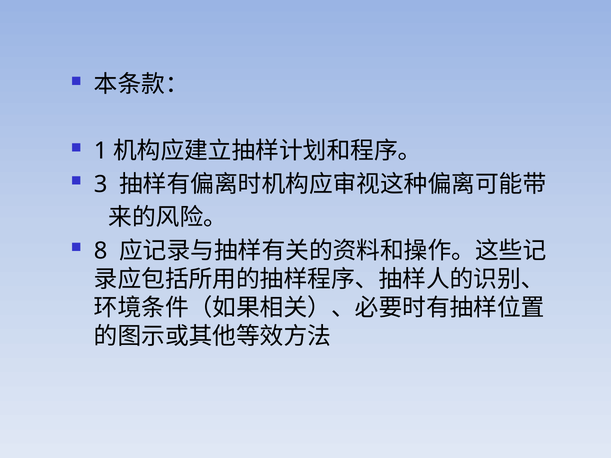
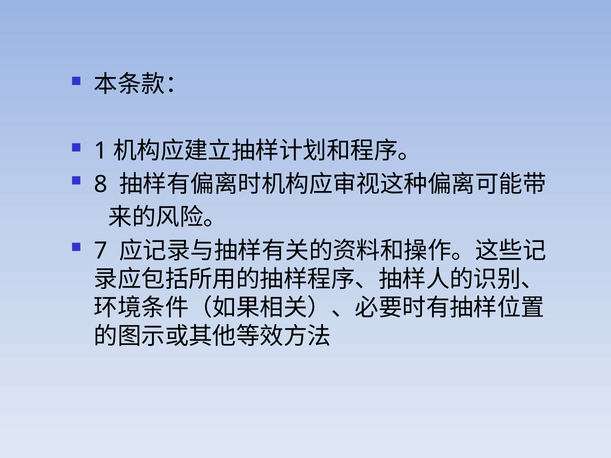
3: 3 -> 8 (101, 184)
8: 8 -> 7 (101, 251)
